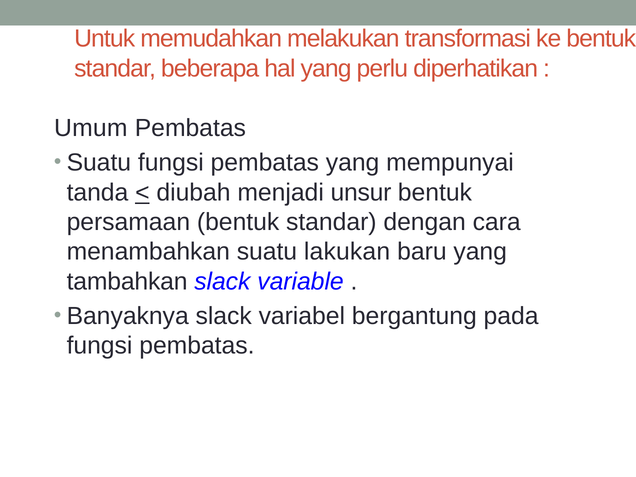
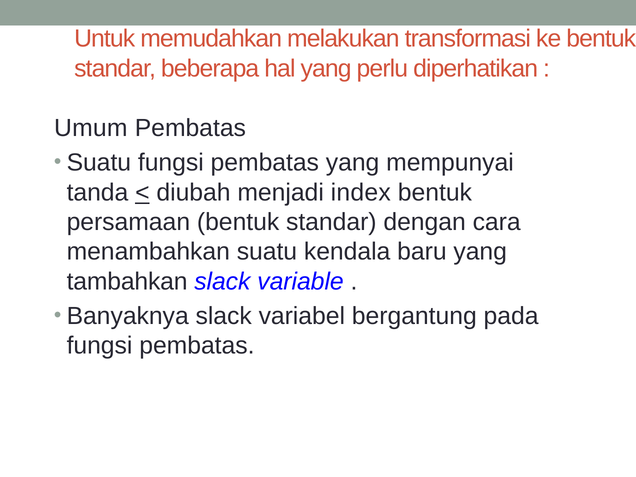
unsur: unsur -> index (361, 192)
lakukan: lakukan -> kendala (347, 252)
